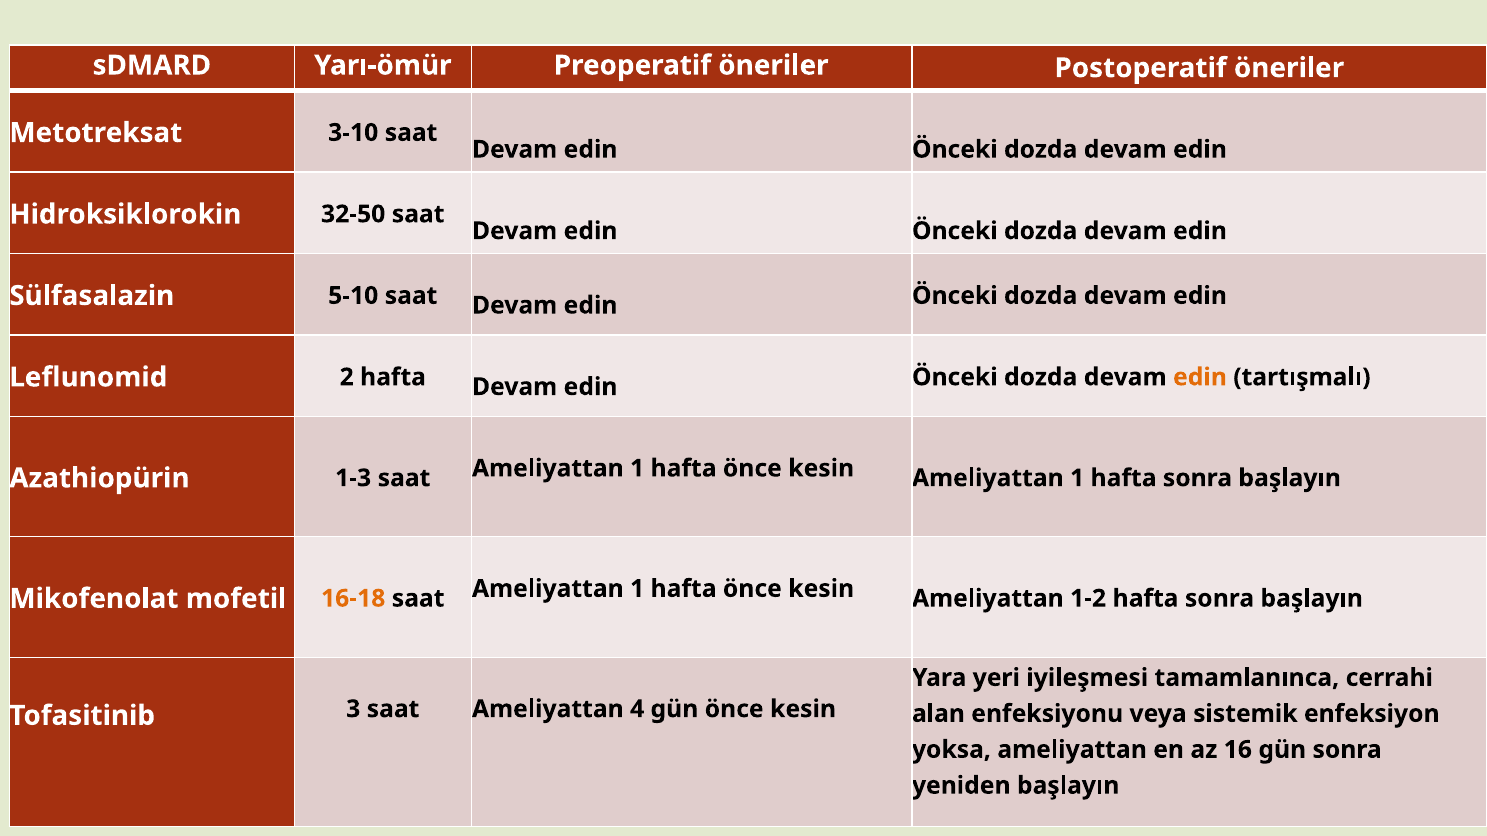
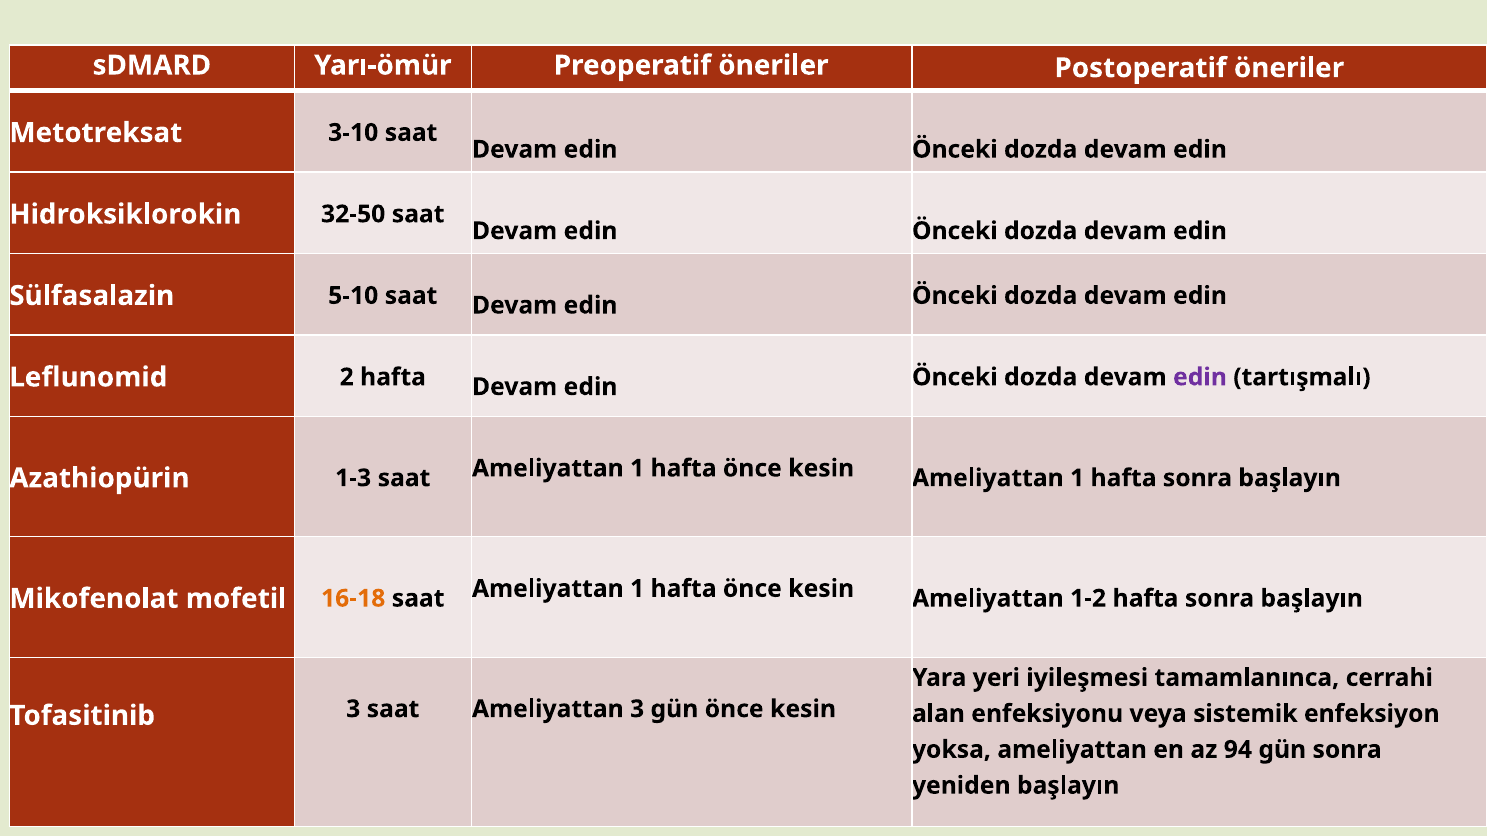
edin colour: orange -> purple (1200, 377)
Ameliyattan 4: 4 -> 3 (637, 709)
16: 16 -> 94 (1238, 750)
